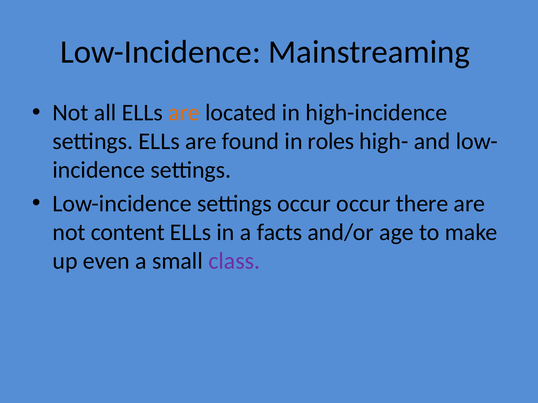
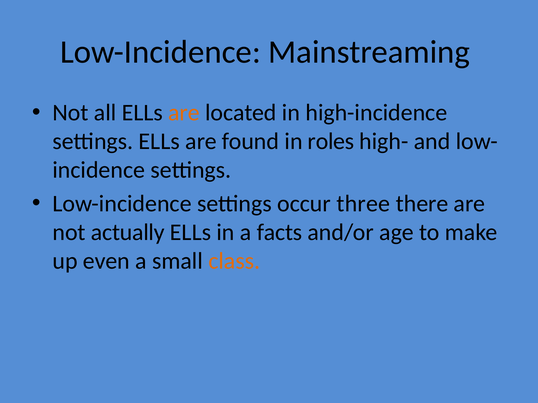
occur occur: occur -> three (363, 204)
content: content -> actually (128, 233)
class colour: purple -> orange (234, 261)
